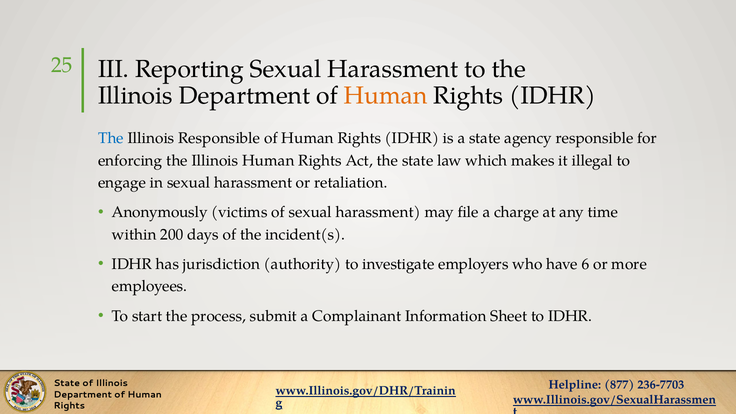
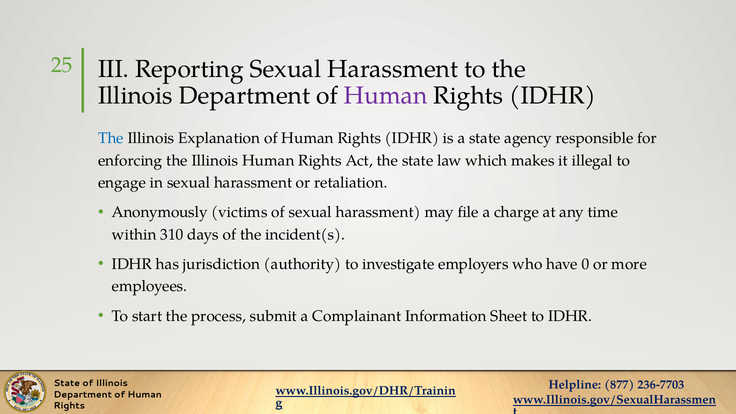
Human colour: orange -> purple (386, 96)
Illinois Responsible: Responsible -> Explanation (219, 138)
200: 200 -> 310 (172, 234)
6: 6 -> 0 (585, 264)
